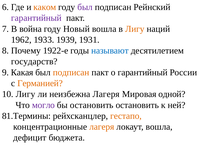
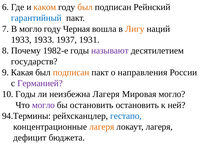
был colour: purple -> orange (85, 7)
гарантийный colour: purple -> blue (36, 18)
В война: война -> могло (31, 29)
Новый: Новый -> Черная (77, 29)
1962: 1962 -> 1933 (21, 40)
1939: 1939 -> 1937 (67, 40)
1922-е: 1922-е -> 1982-е (56, 51)
называют colour: blue -> purple (110, 51)
о гарантийный: гарантийный -> направления (143, 72)
Германией colour: orange -> purple (40, 83)
10 Лигу: Лигу -> Годы (26, 94)
Мировая одной: одной -> могло (172, 94)
81.Термины: 81.Термины -> 94.Термины (26, 116)
гестапо colour: orange -> blue (126, 116)
локаут вошла: вошла -> лагеря (159, 127)
